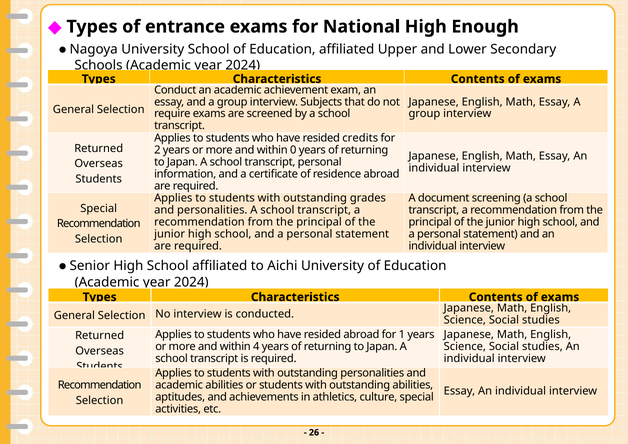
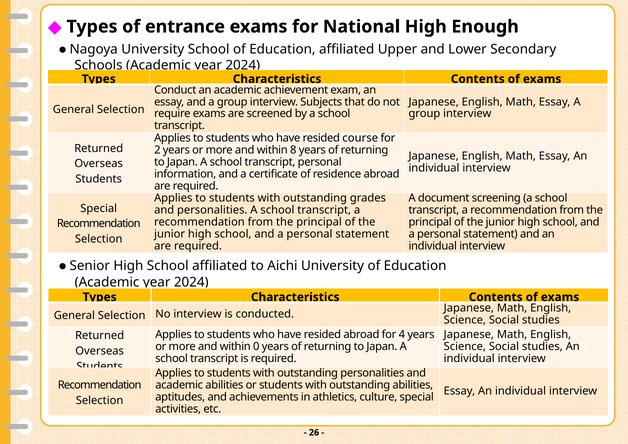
credits: credits -> course (360, 138)
0: 0 -> 8 (293, 150)
1: 1 -> 4 (402, 335)
4: 4 -> 0 (256, 347)
